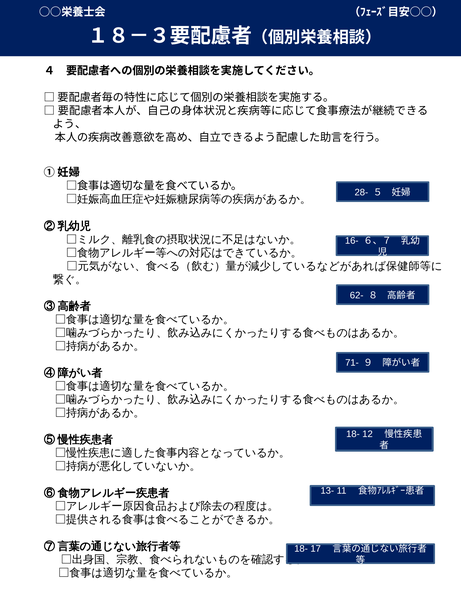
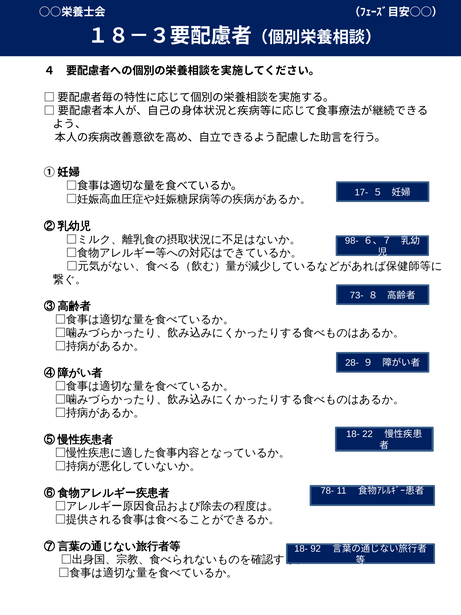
28-: 28- -> 17- (361, 192)
16-: 16- -> 98- (352, 240)
62-: 62- -> 73- (357, 295)
71-: 71- -> 28- (352, 363)
12: 12 -> 22 (368, 434)
13-: 13- -> 78- (327, 490)
17: 17 -> 92 (316, 548)
